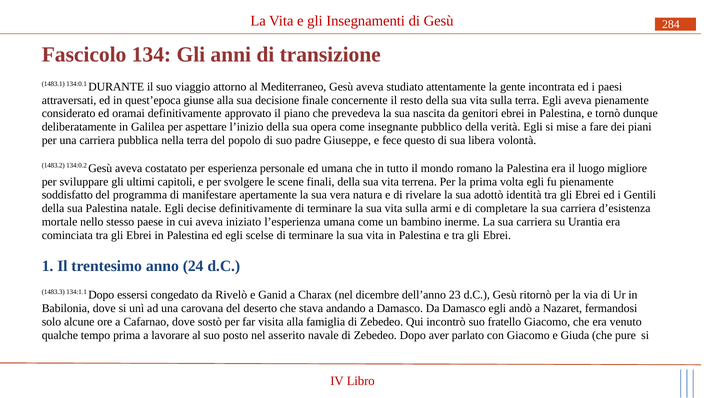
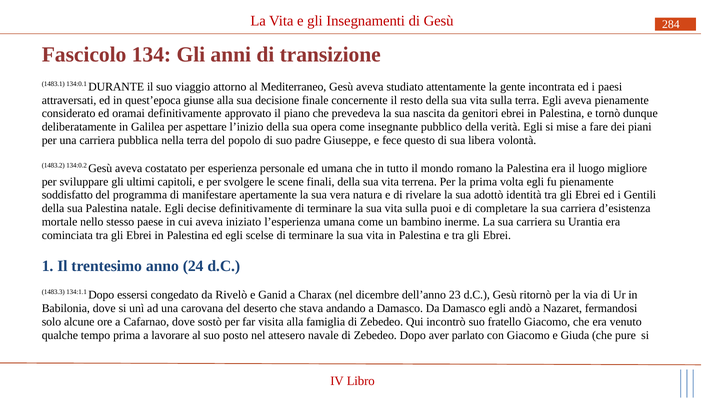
armi: armi -> puoi (441, 209)
asserito: asserito -> attesero (287, 335)
